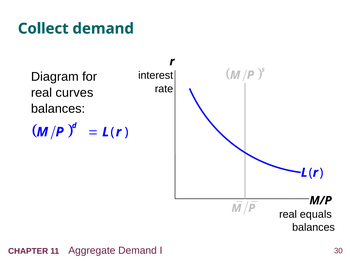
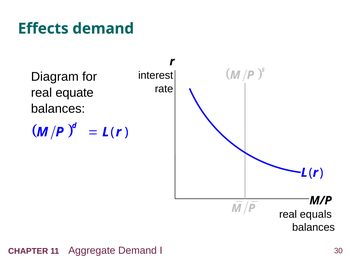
Collect: Collect -> Effects (43, 29)
curves: curves -> equate (75, 93)
